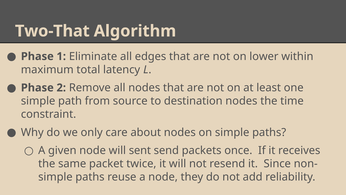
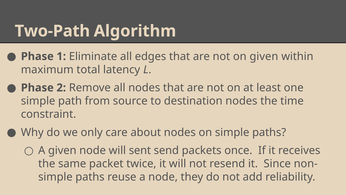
Two-That: Two-That -> Two-Path (52, 31)
on lower: lower -> given (264, 56)
